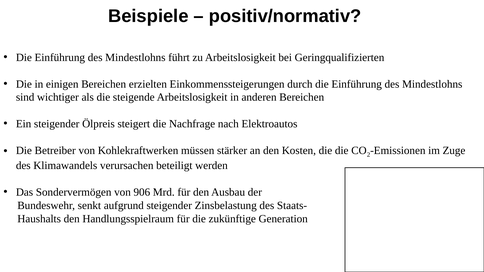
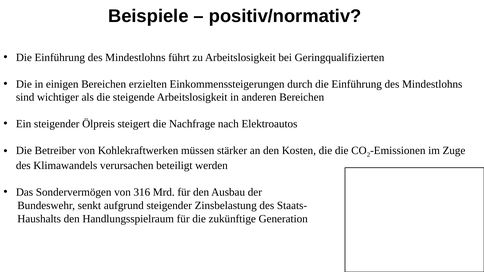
906: 906 -> 316 (142, 192)
